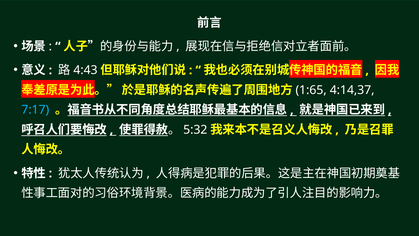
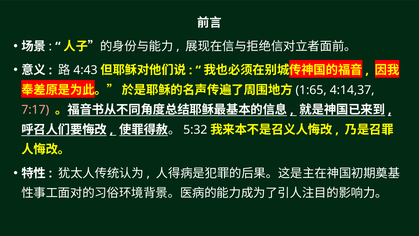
7:17 colour: light blue -> pink (35, 110)
